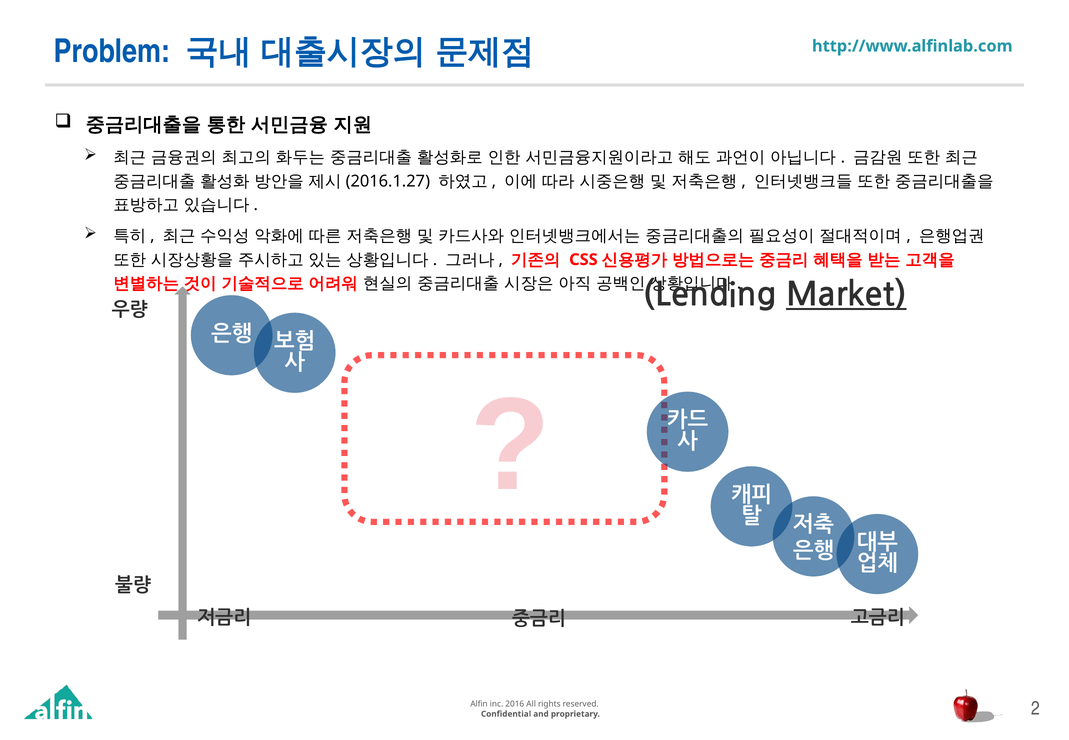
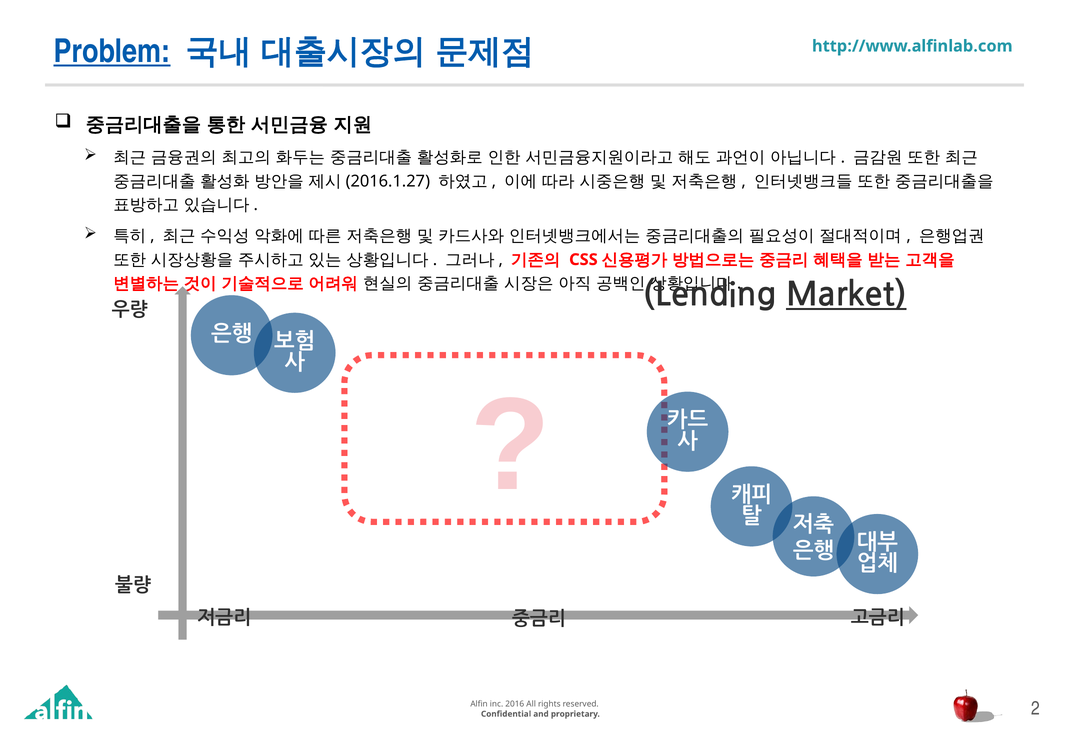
Problem underline: none -> present (112, 51)
